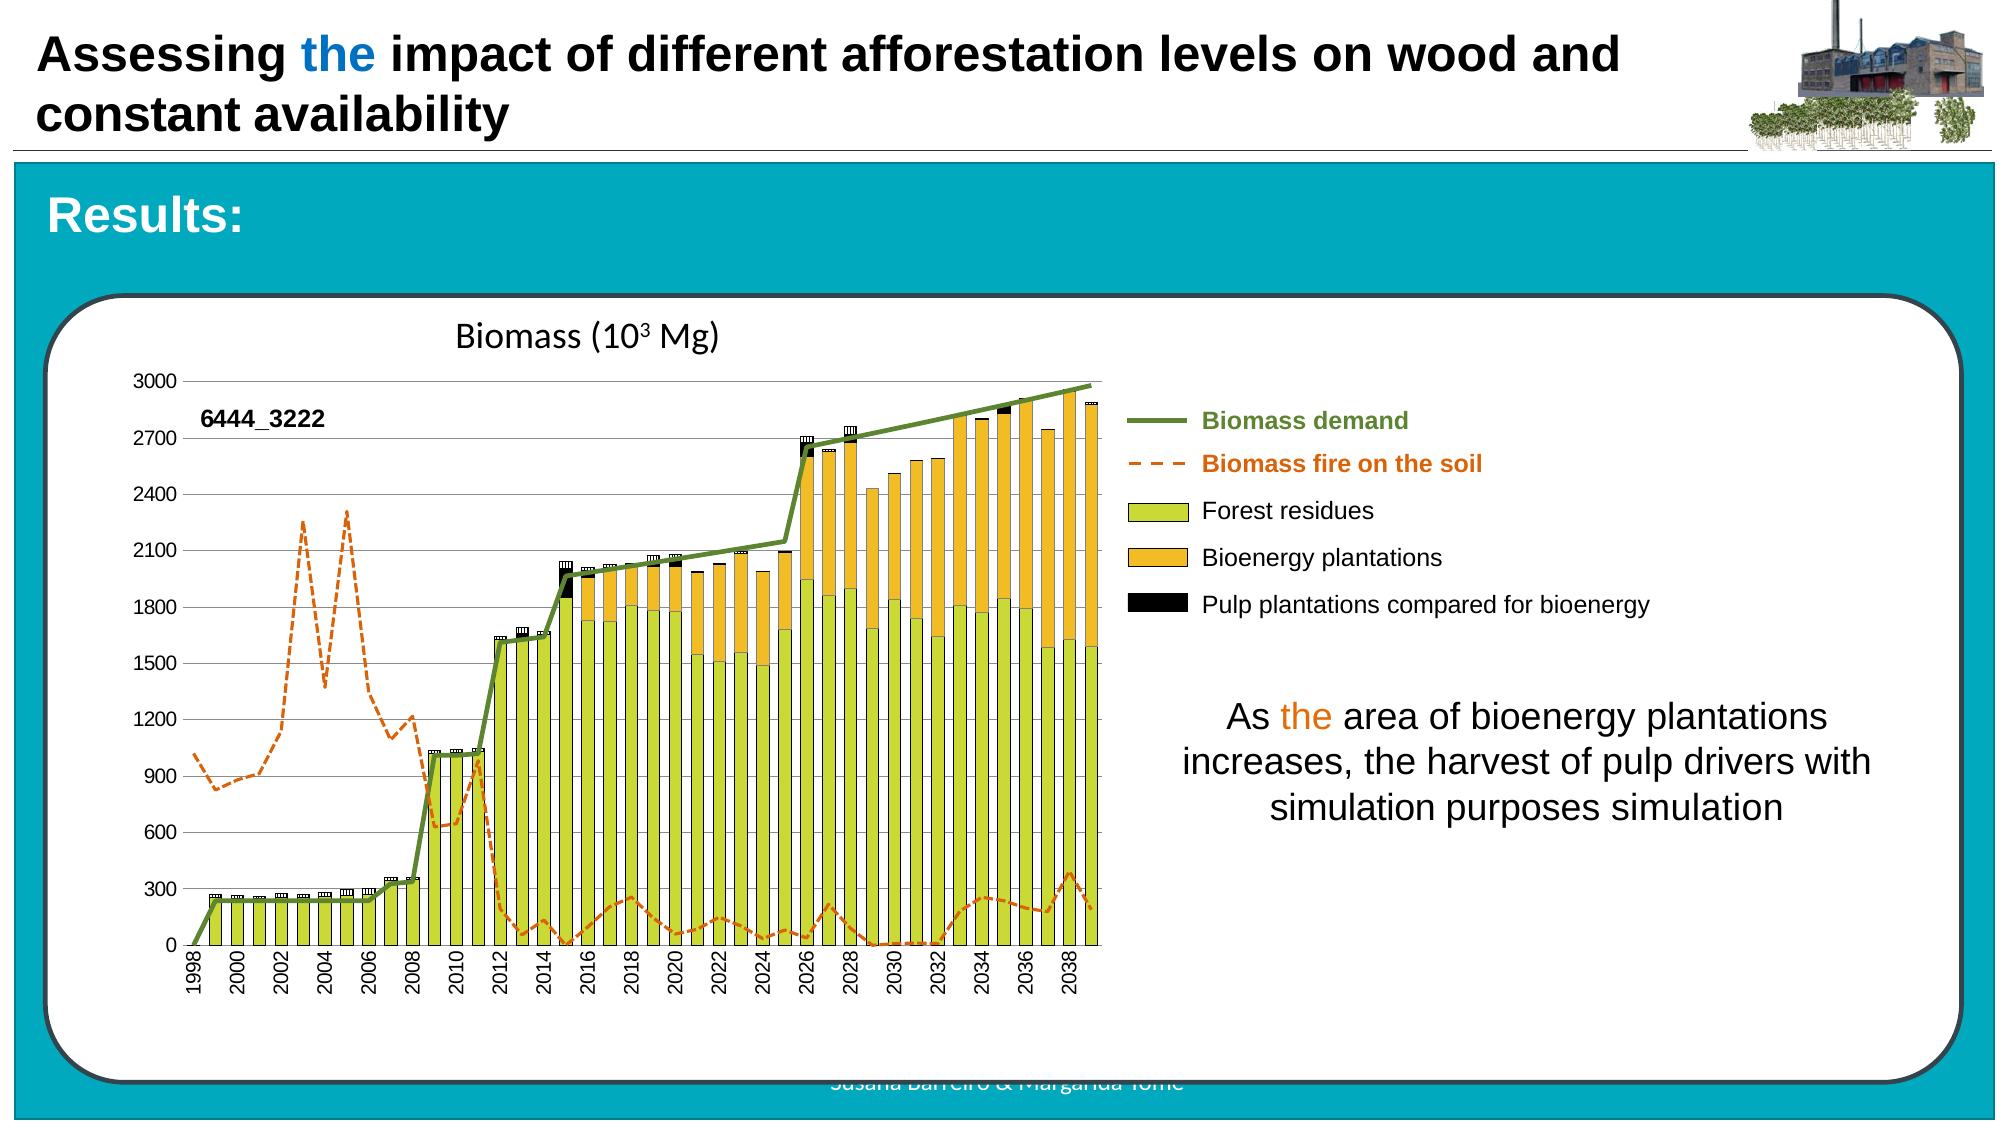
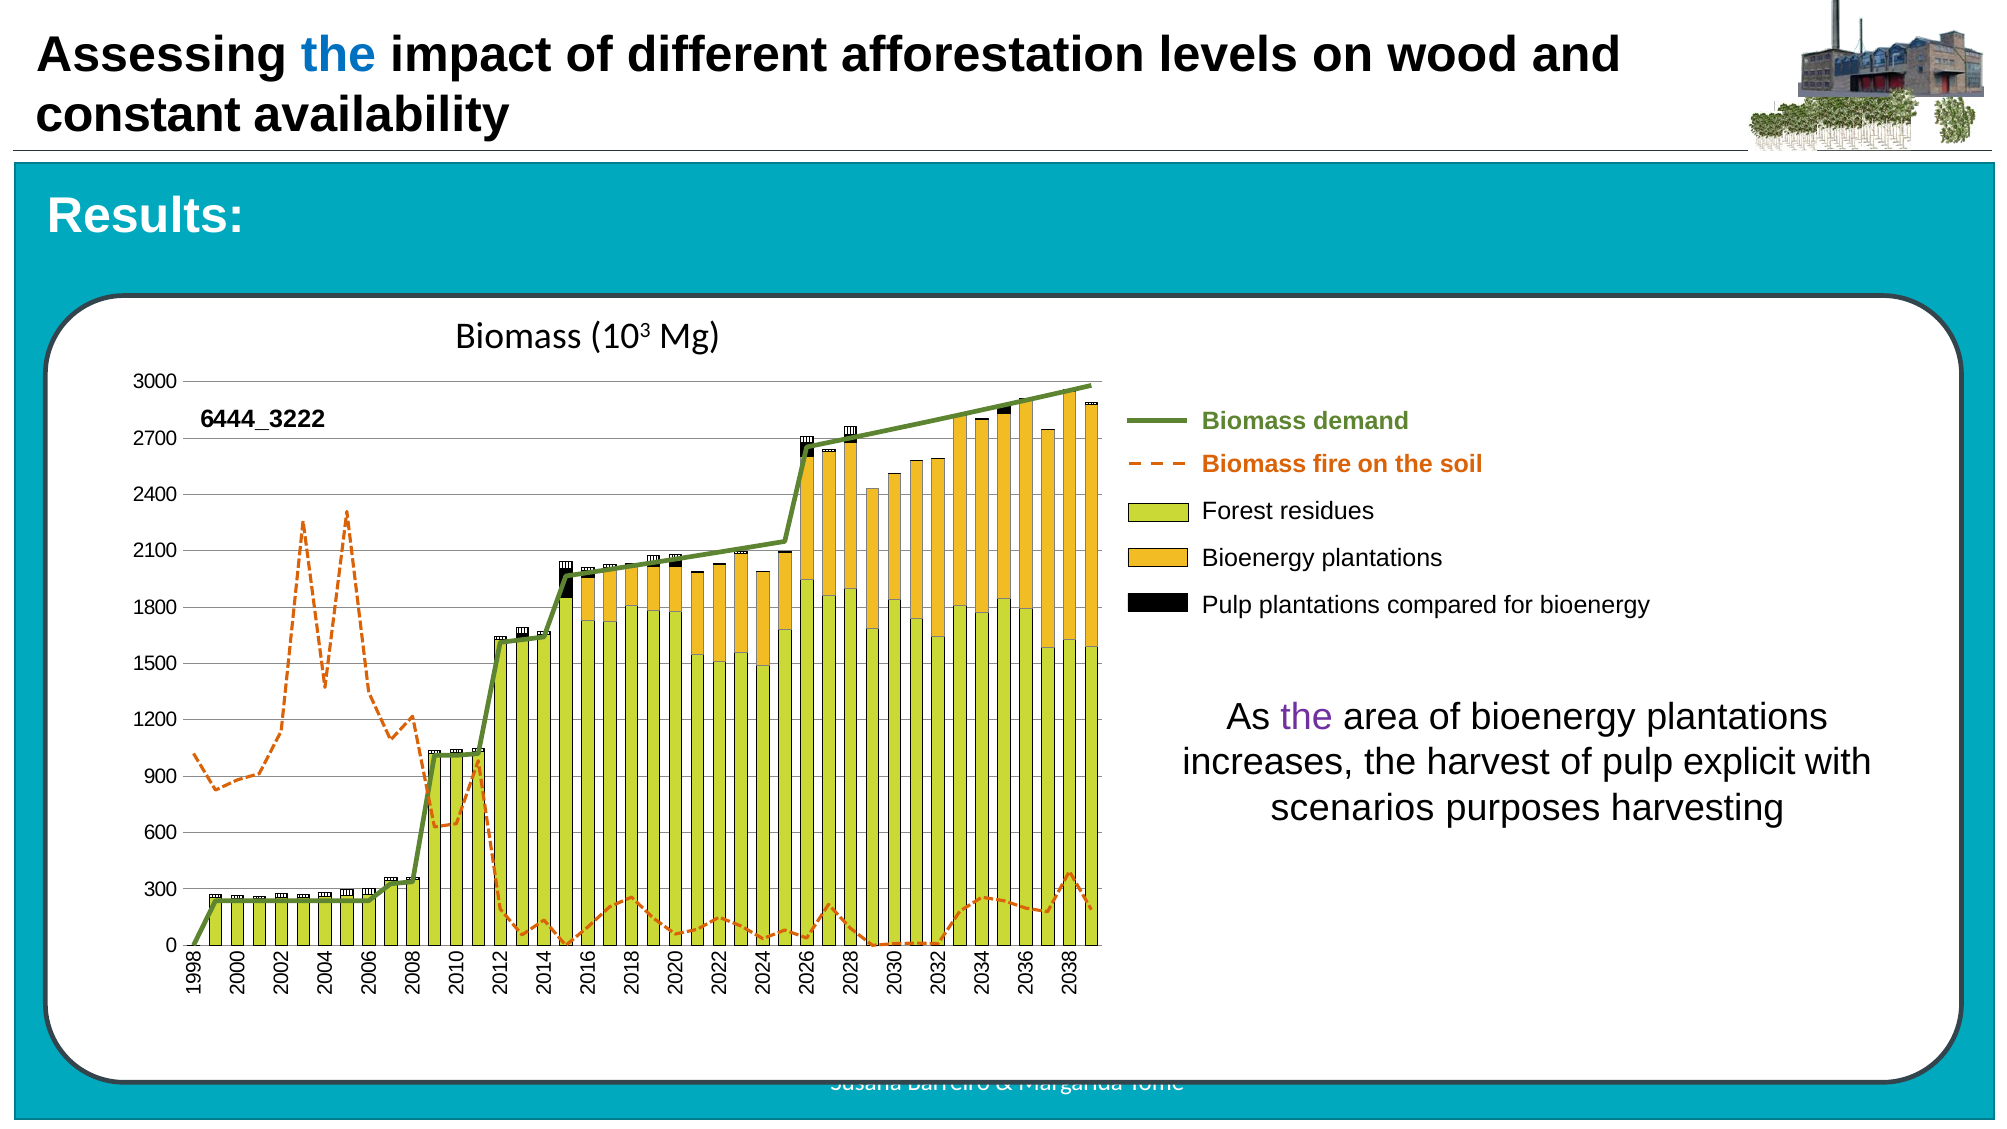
the colour: orange -> purple (1307, 717)
drivers: drivers -> explicit (1739, 762)
simulation: simulation -> scenarios (1353, 808)
purposes simulation: simulation -> harvesting (1698, 808)
